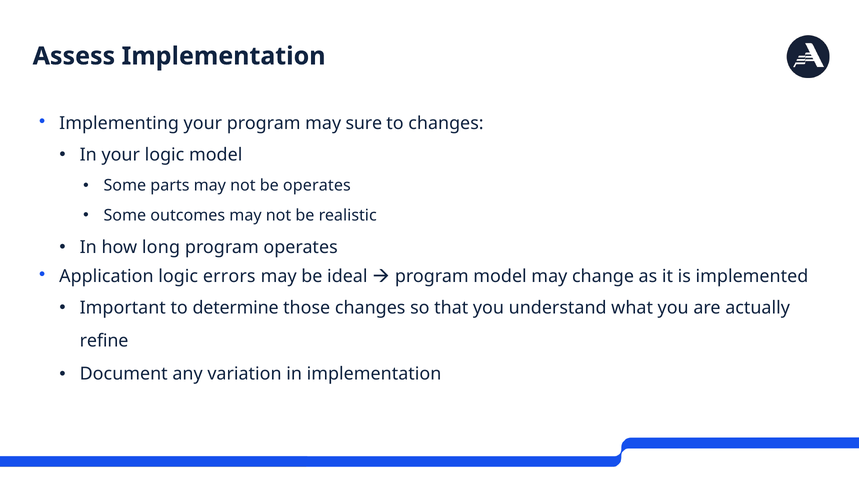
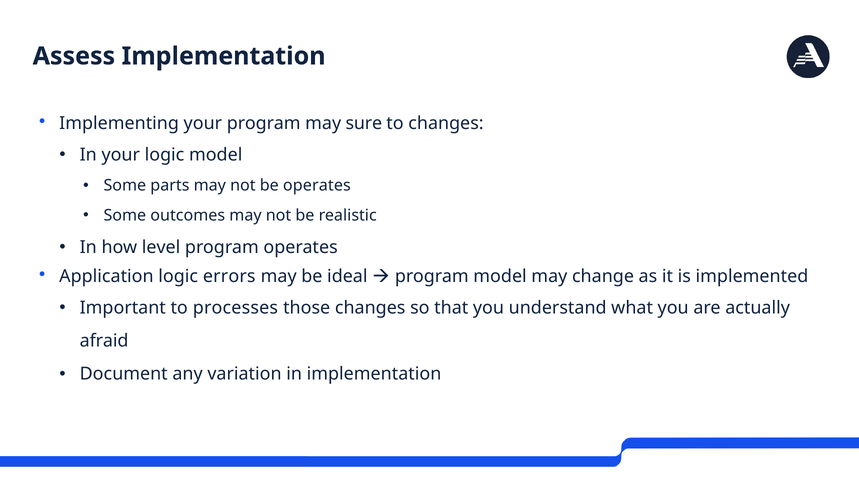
long: long -> level (161, 247)
determine: determine -> processes (235, 308)
refine: refine -> afraid (104, 341)
